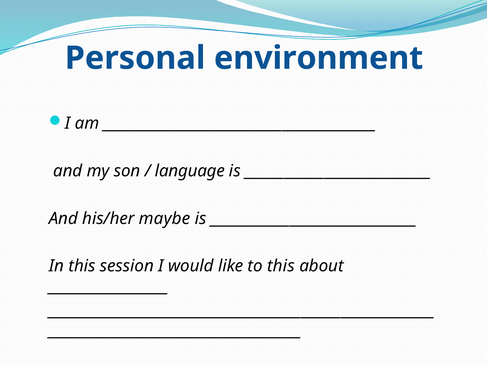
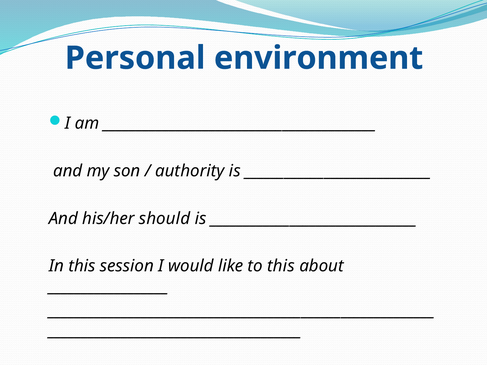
language: language -> authority (190, 171)
maybe: maybe -> should (165, 219)
